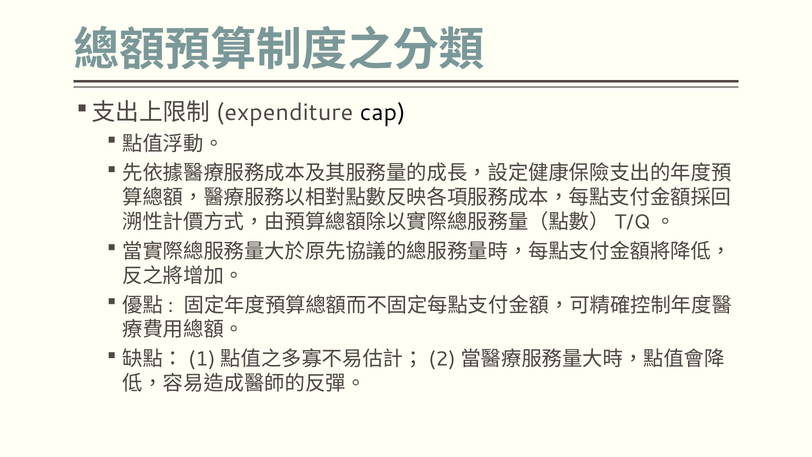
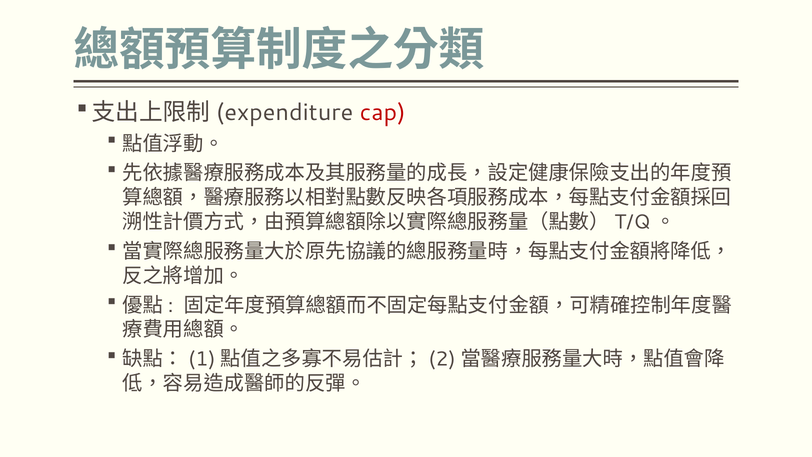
cap colour: black -> red (383, 112)
